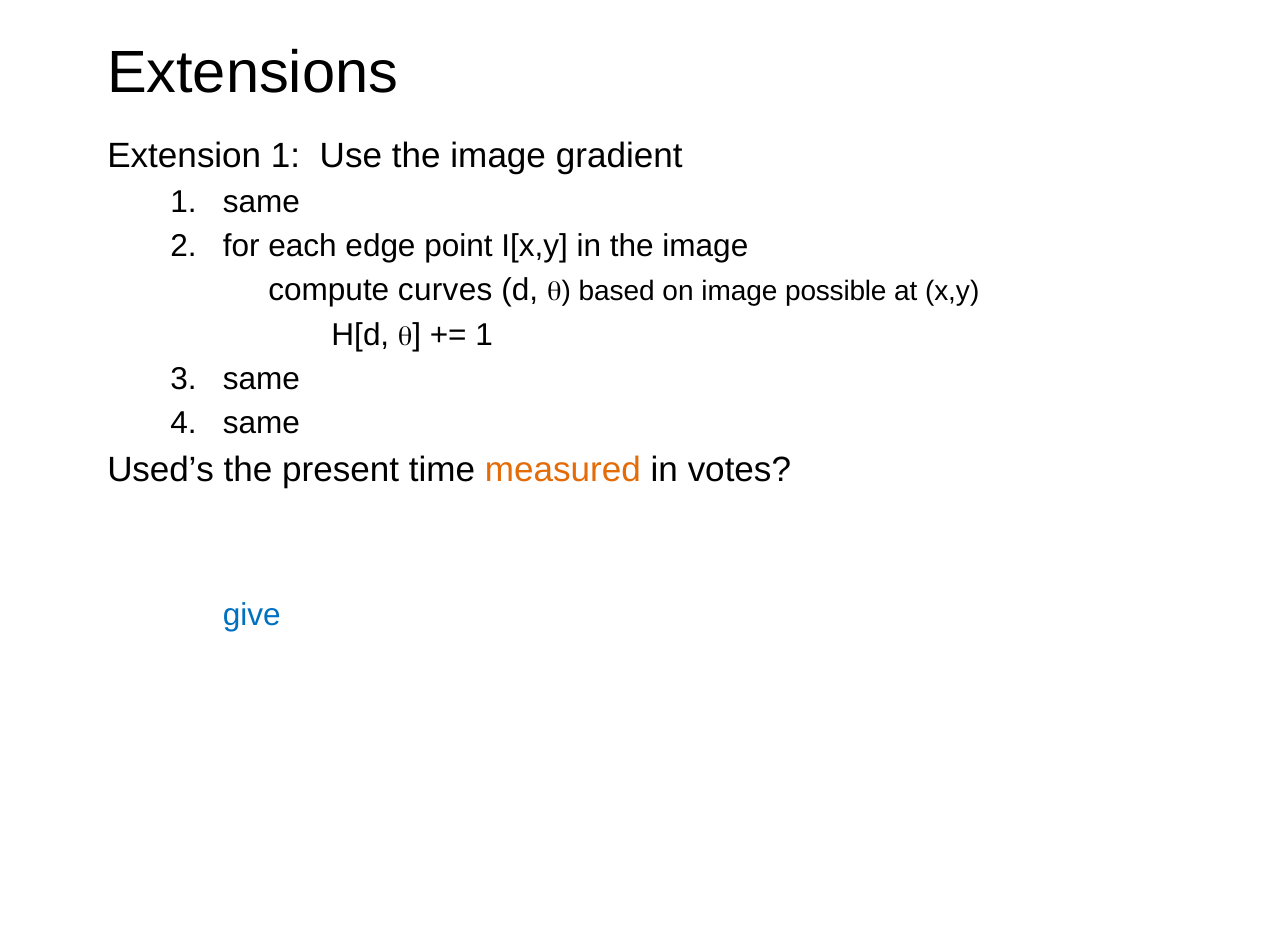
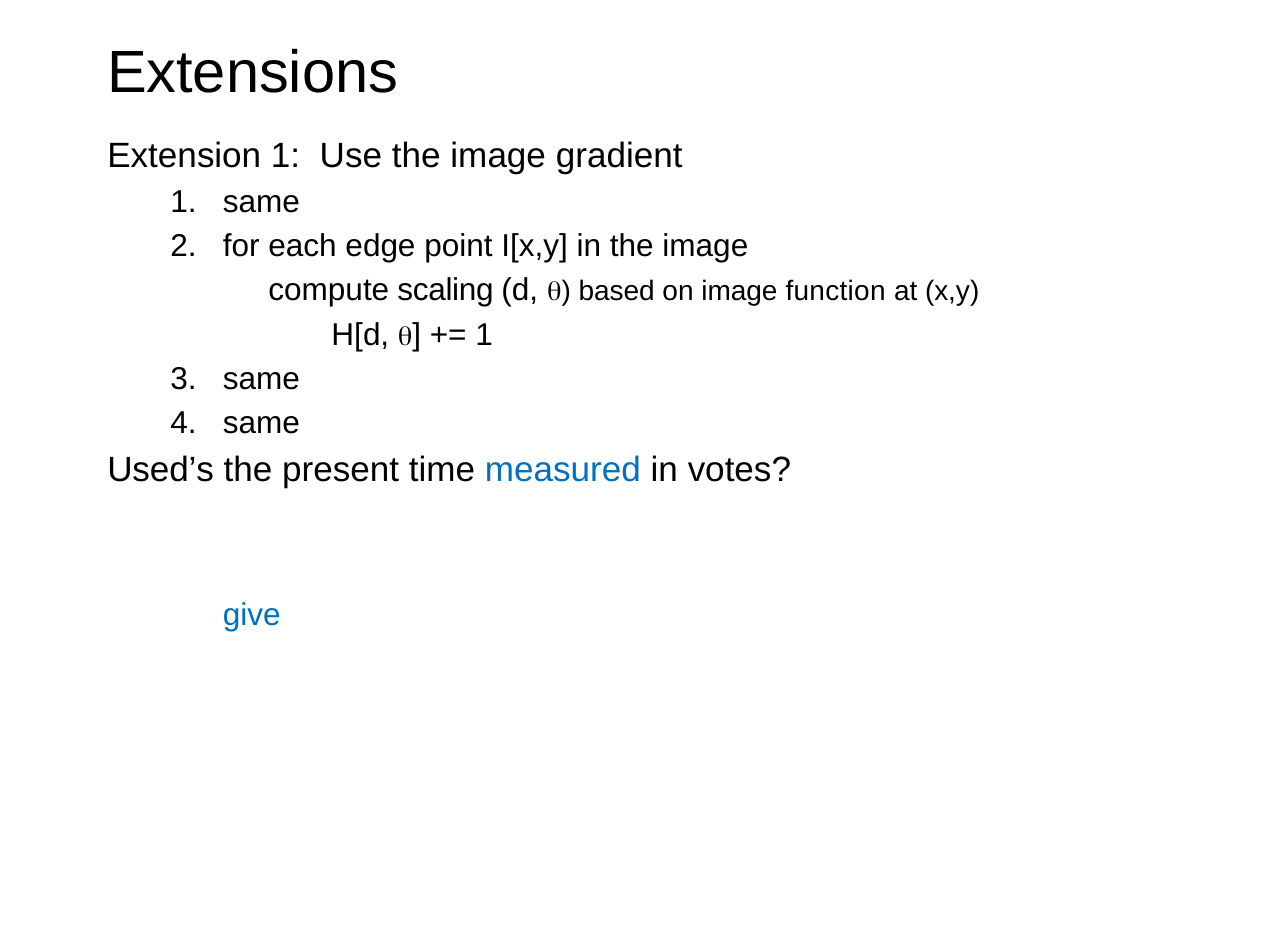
curves: curves -> scaling (446, 290)
possible: possible -> function (836, 292)
measured colour: orange -> blue (563, 470)
